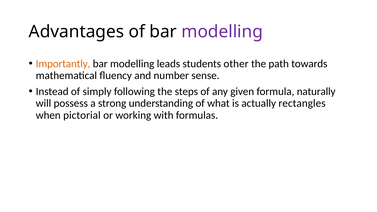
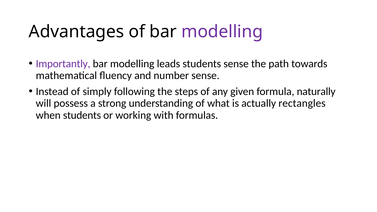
Importantly colour: orange -> purple (63, 64)
students other: other -> sense (236, 64)
when pictorial: pictorial -> students (82, 115)
